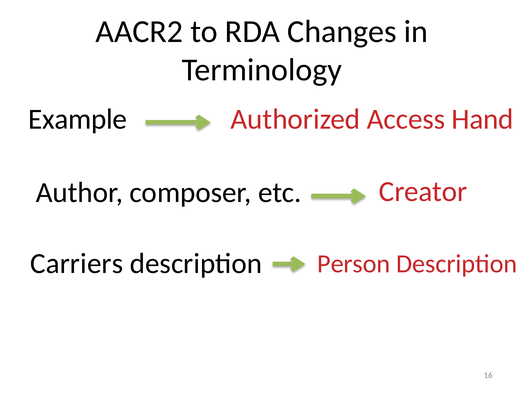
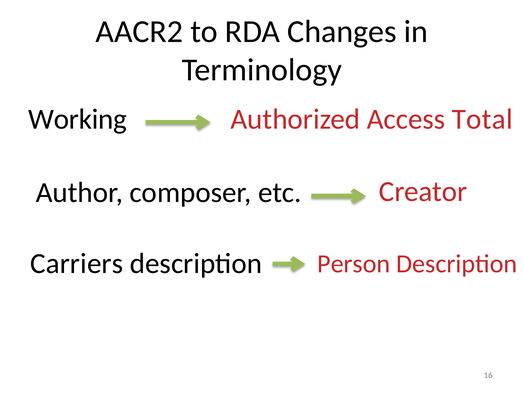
Example: Example -> Working (78, 119)
Hand: Hand -> Total (482, 119)
